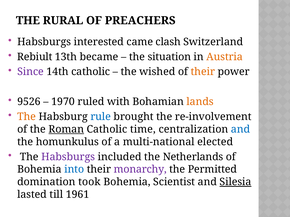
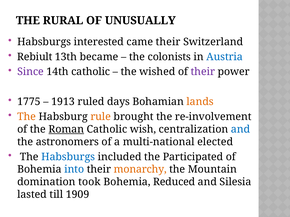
PREACHERS: PREACHERS -> UNUSUALLY (140, 21)
came clash: clash -> their (168, 42)
situation: situation -> colonists (169, 57)
Austria colour: orange -> blue (225, 57)
their colour: orange -> purple (203, 72)
9526: 9526 -> 1775 (29, 102)
1970: 1970 -> 1913 (63, 102)
with: with -> days (118, 102)
rule colour: blue -> orange (101, 117)
time: time -> wish (143, 130)
homunkulus: homunkulus -> astronomers (67, 142)
Habsburgs colour: purple -> blue (68, 157)
Netherlands: Netherlands -> Participated (193, 157)
monarchy colour: purple -> orange (140, 170)
Permitted: Permitted -> Mountain (212, 170)
Scientist: Scientist -> Reduced (174, 182)
Silesia underline: present -> none (235, 182)
1961: 1961 -> 1909 (78, 195)
